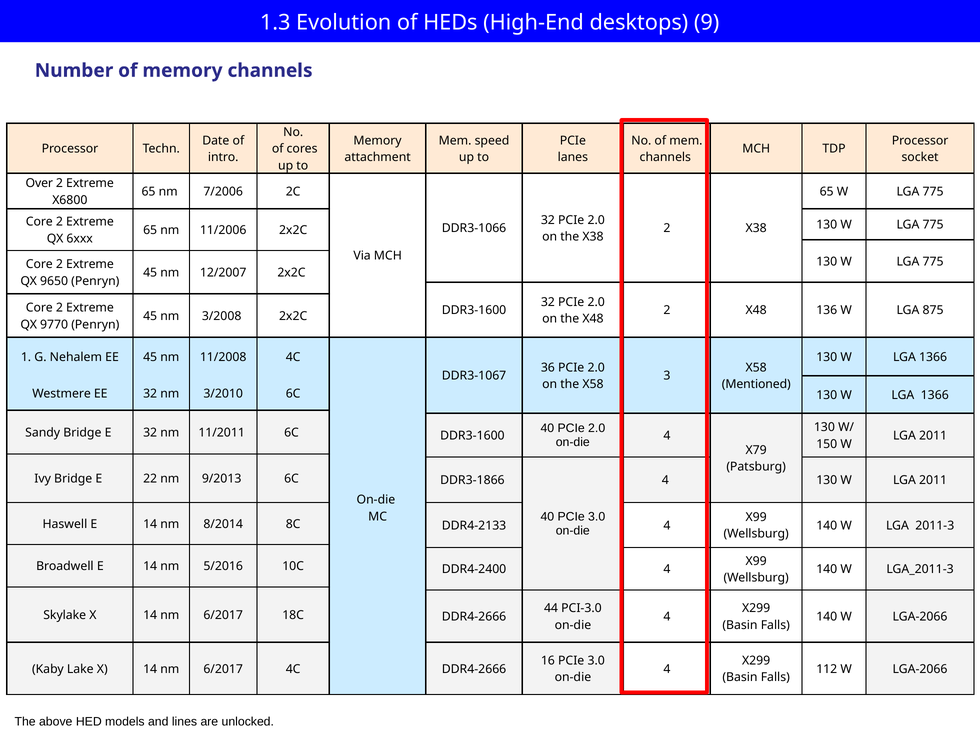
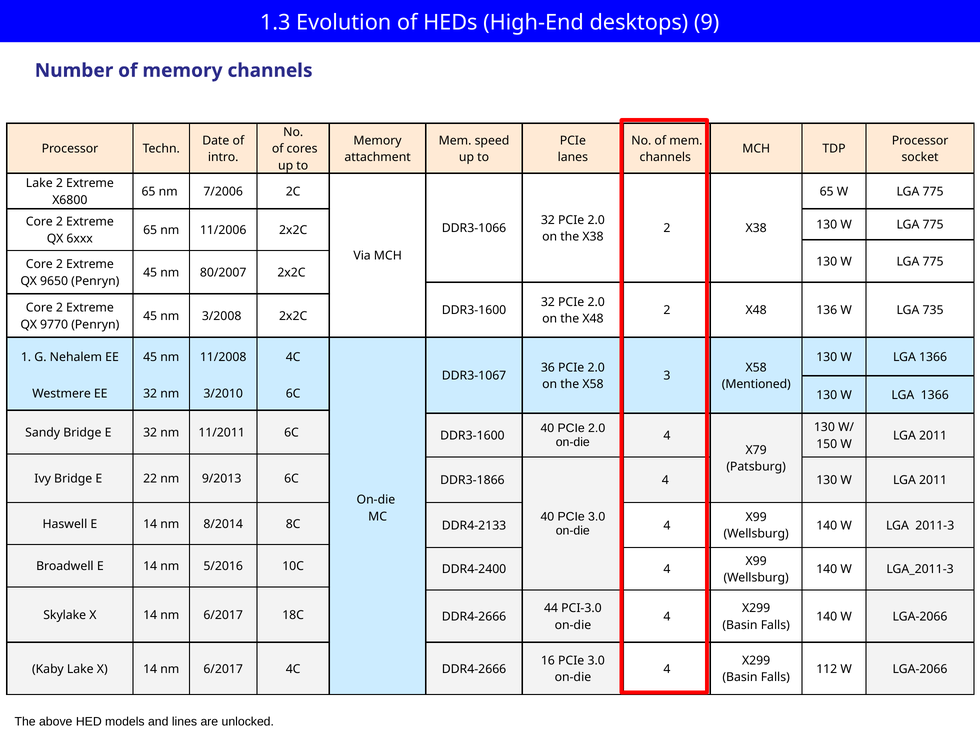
Over: Over -> Lake (39, 183)
12/2007: 12/2007 -> 80/2007 (223, 273)
875: 875 -> 735 (933, 310)
